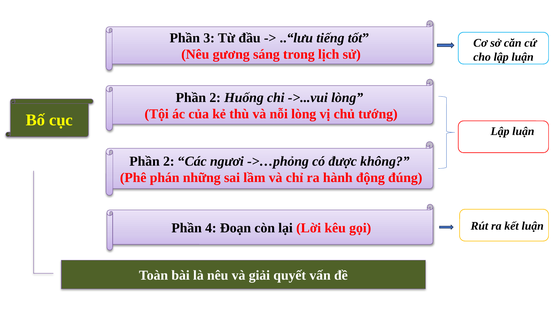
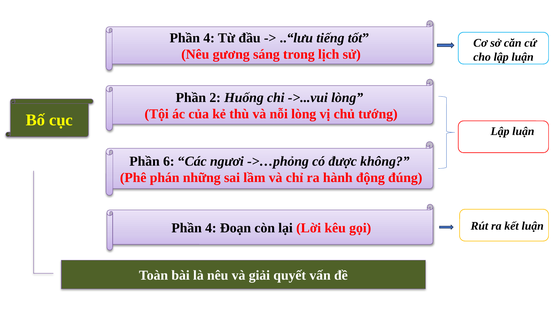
3: 3 -> 4 (209, 38)
2: 2 -> 6 (169, 161)
